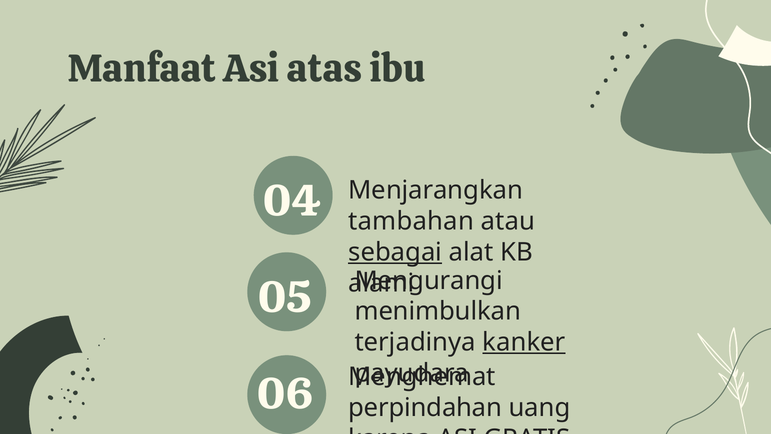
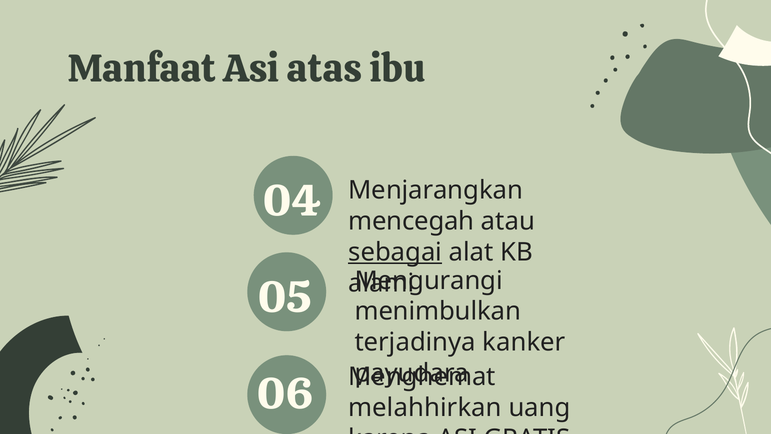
tambahan: tambahan -> mencegah (411, 221)
kanker underline: present -> none (524, 342)
perpindahan: perpindahan -> melahhirkan (425, 408)
